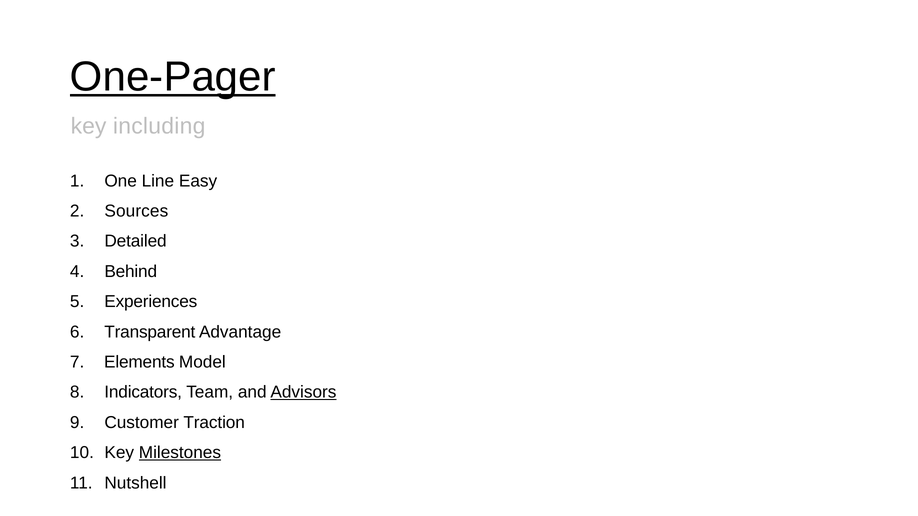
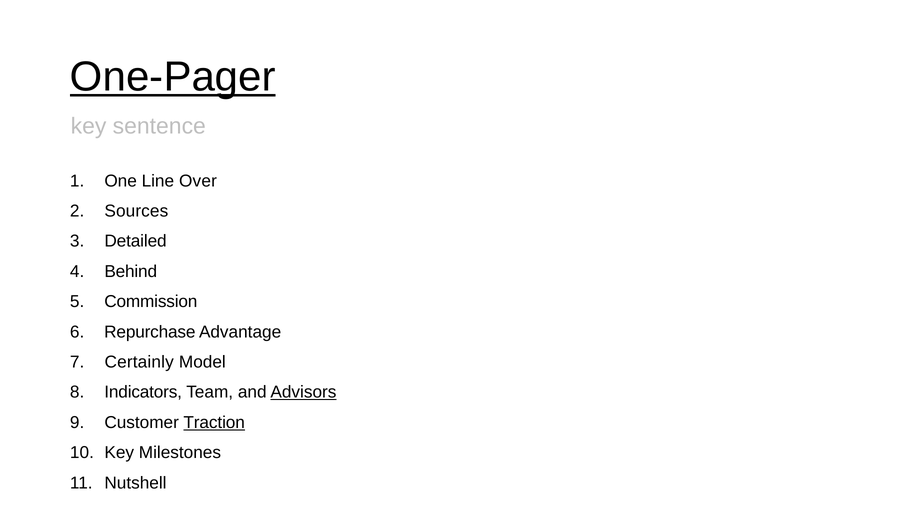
including: including -> sentence (159, 126)
Easy: Easy -> Over (198, 181)
Experiences: Experiences -> Commission (151, 302)
Transparent: Transparent -> Repurchase (150, 332)
Elements: Elements -> Certainly (139, 362)
Traction underline: none -> present (214, 423)
Milestones underline: present -> none (180, 453)
